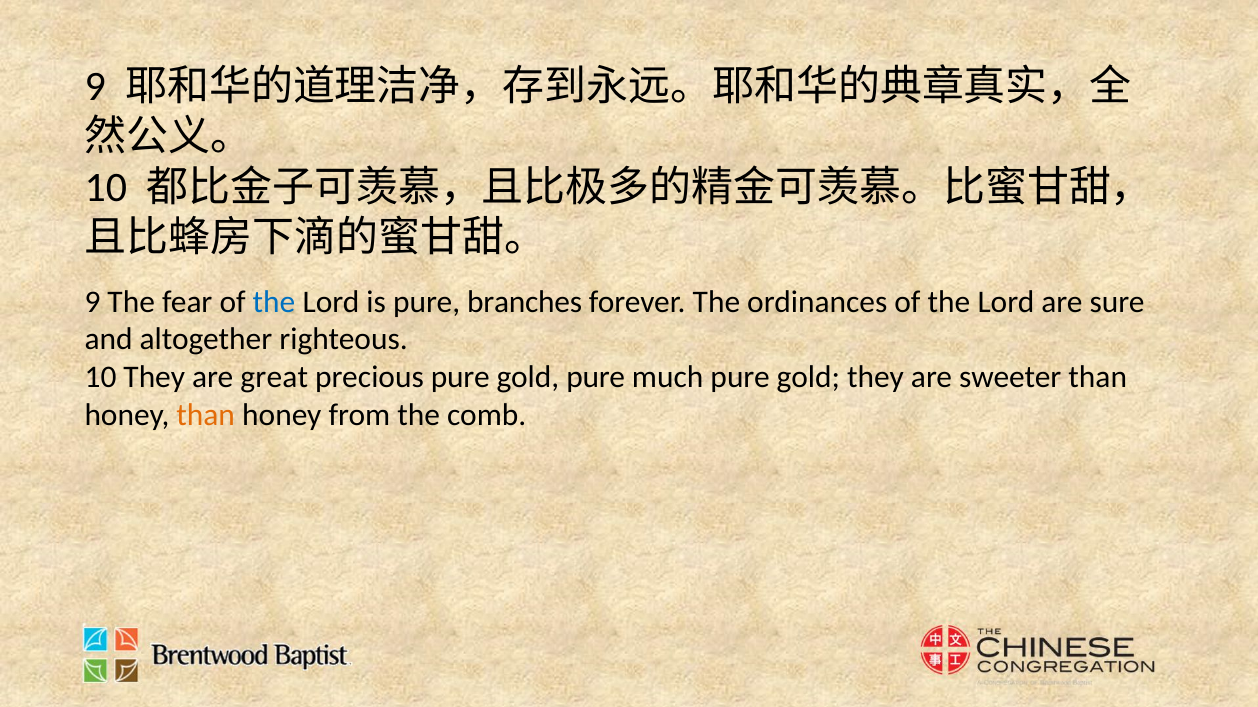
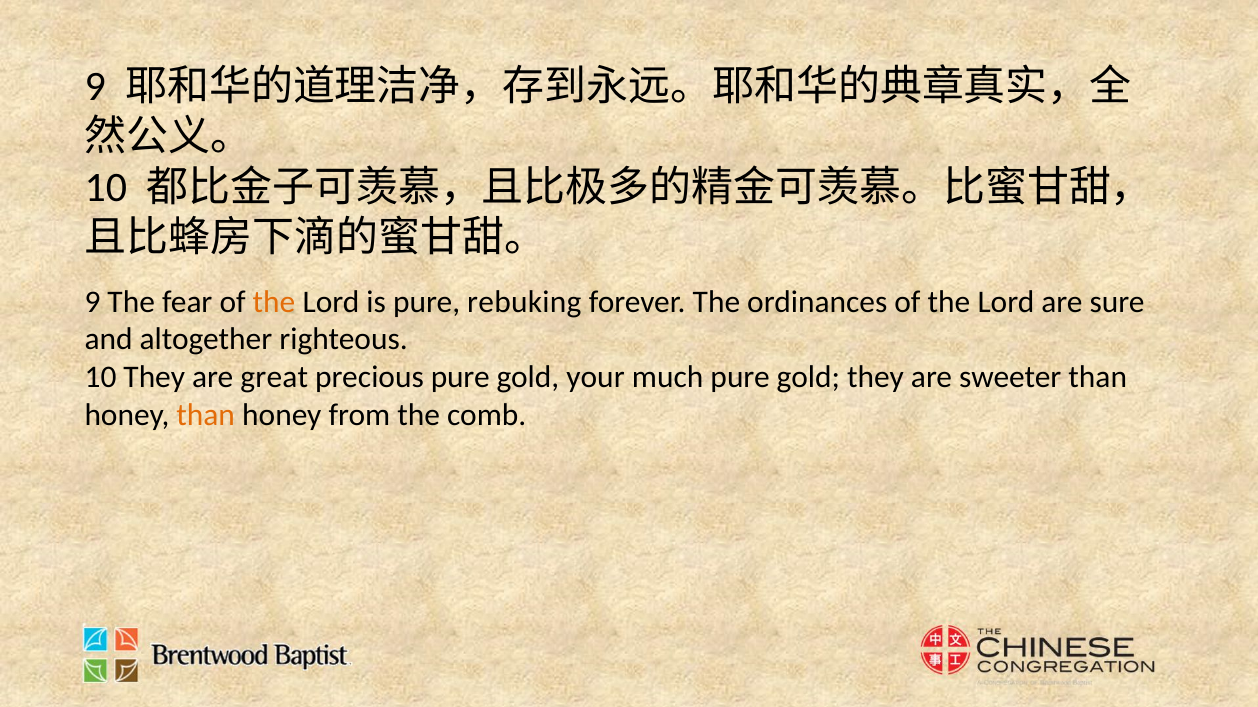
the colour: blue -> orange (274, 302)
branches: branches -> rebuking (524, 302)
gold pure: pure -> your (596, 377)
